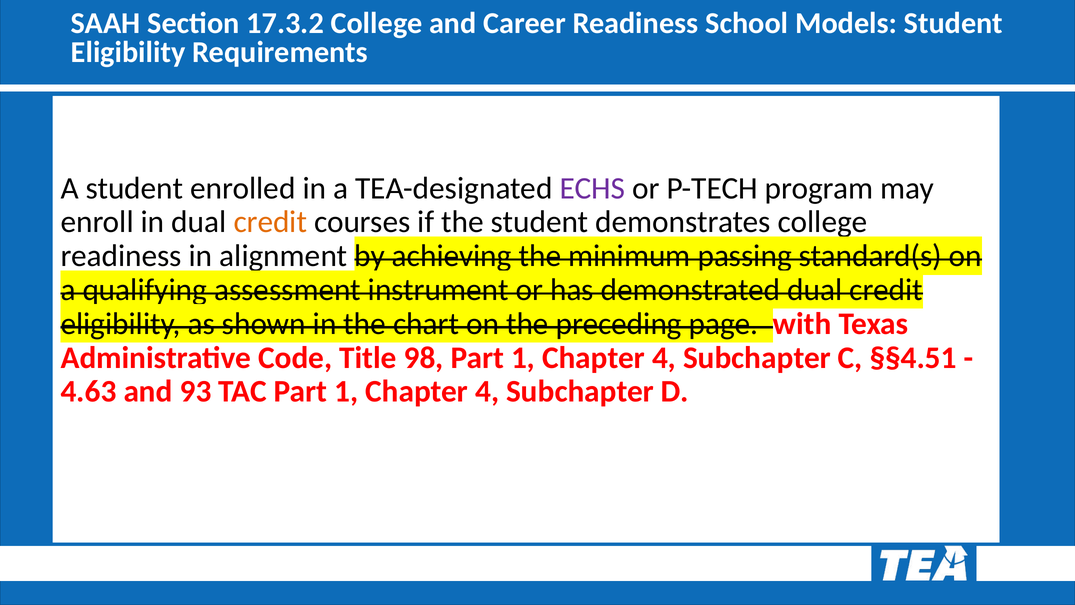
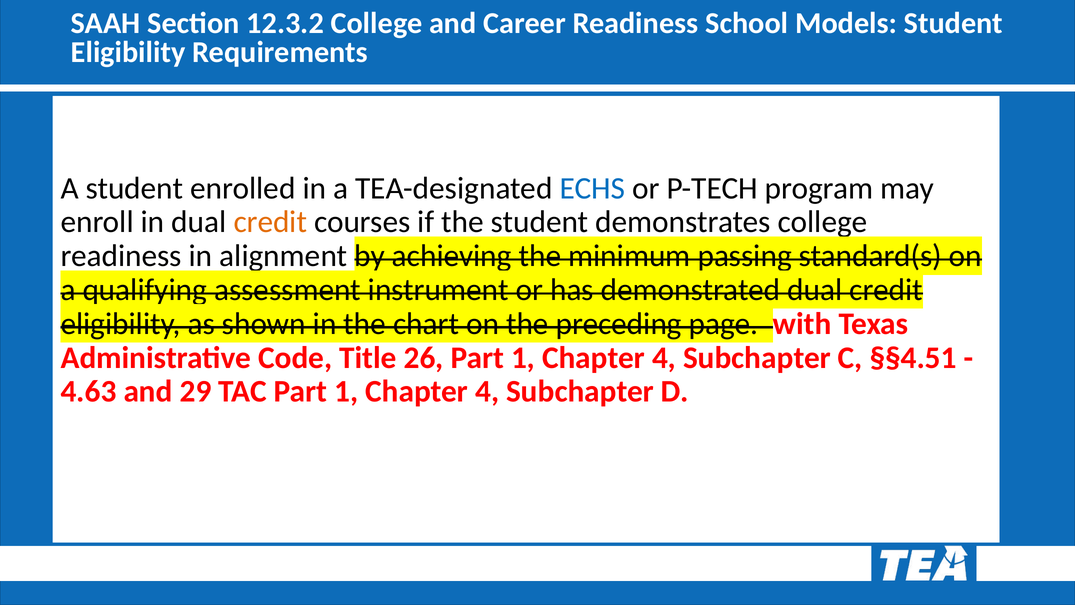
17.3.2: 17.3.2 -> 12.3.2 (285, 23)
ECHS colour: purple -> blue (592, 188)
98: 98 -> 26 (424, 357)
93: 93 -> 29 (196, 391)
